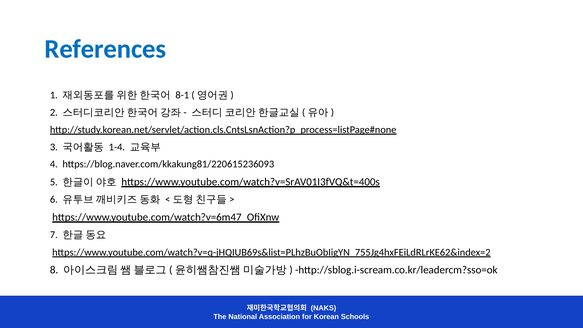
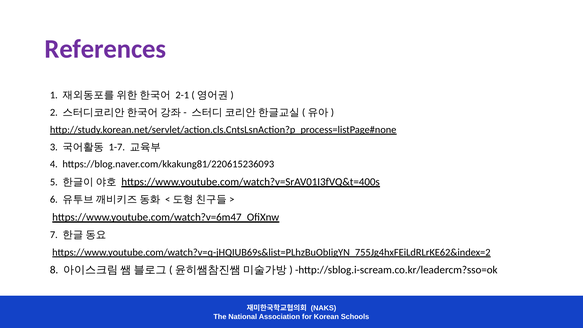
References colour: blue -> purple (105, 49)
8-1: 8-1 -> 2-1 (182, 95)
1-4: 1-4 -> 1-7 (117, 147)
